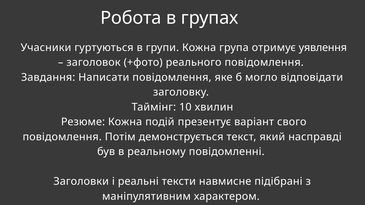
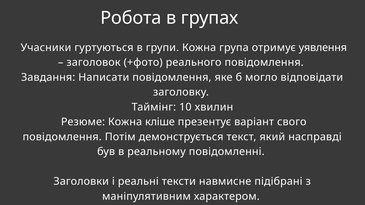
подій: подій -> кліше (160, 122)
